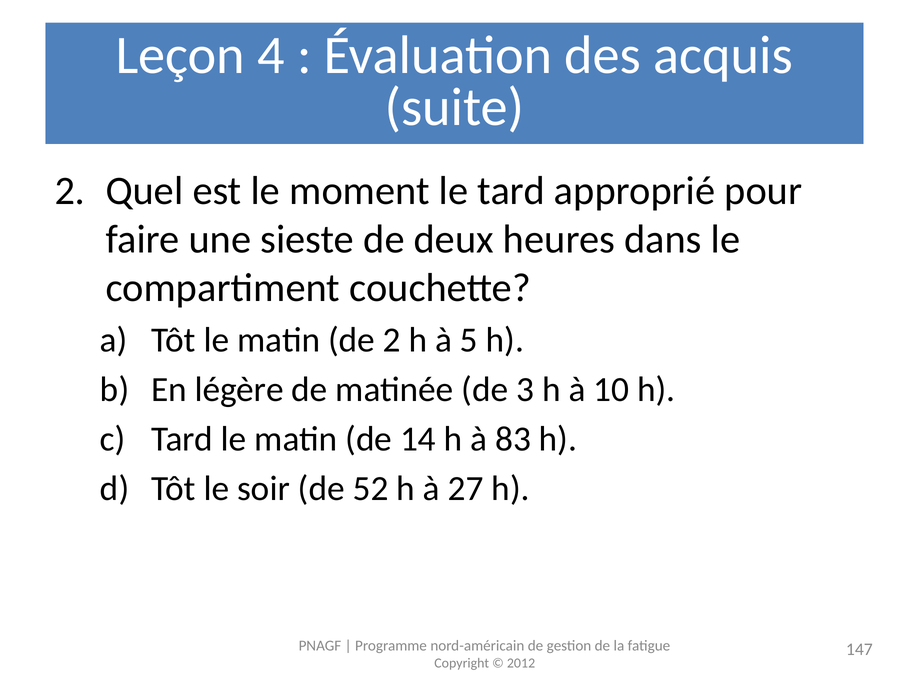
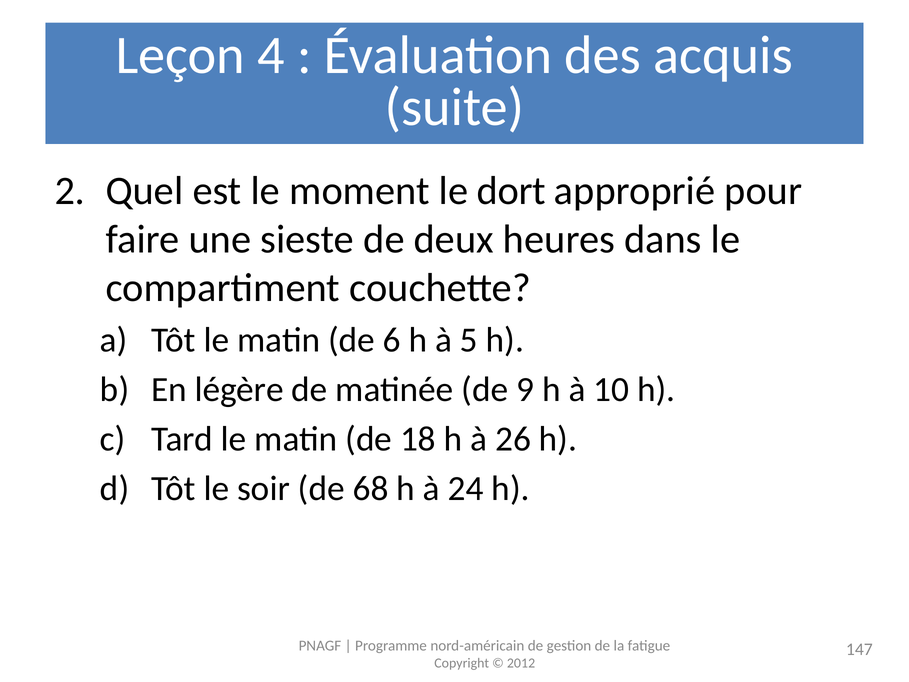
le tard: tard -> dort (511, 191)
de 2: 2 -> 6 (392, 340)
3: 3 -> 9 (525, 389)
14: 14 -> 18 (418, 439)
83: 83 -> 26 (513, 439)
52: 52 -> 68 (371, 488)
27: 27 -> 24 (466, 488)
